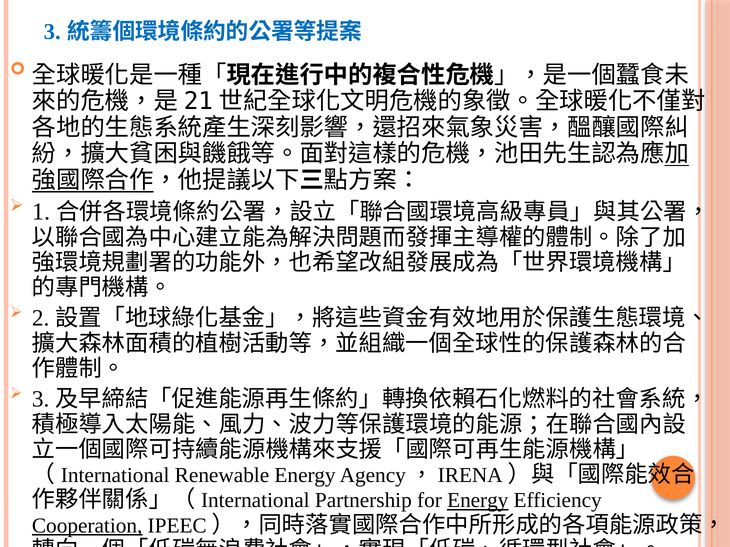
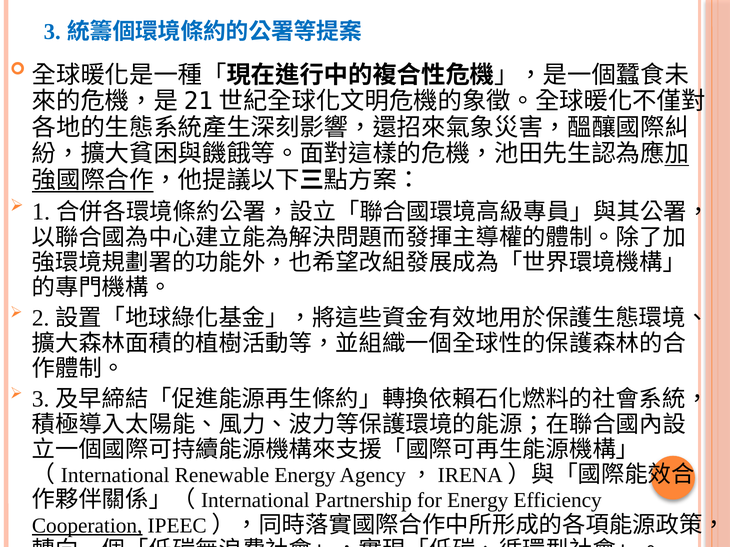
Energy underline: present -> none (478, 501)
